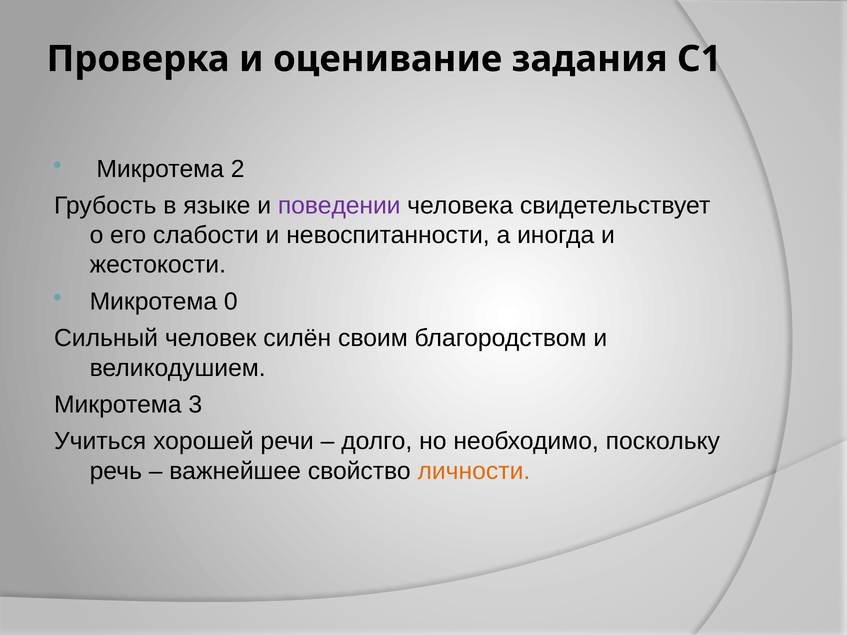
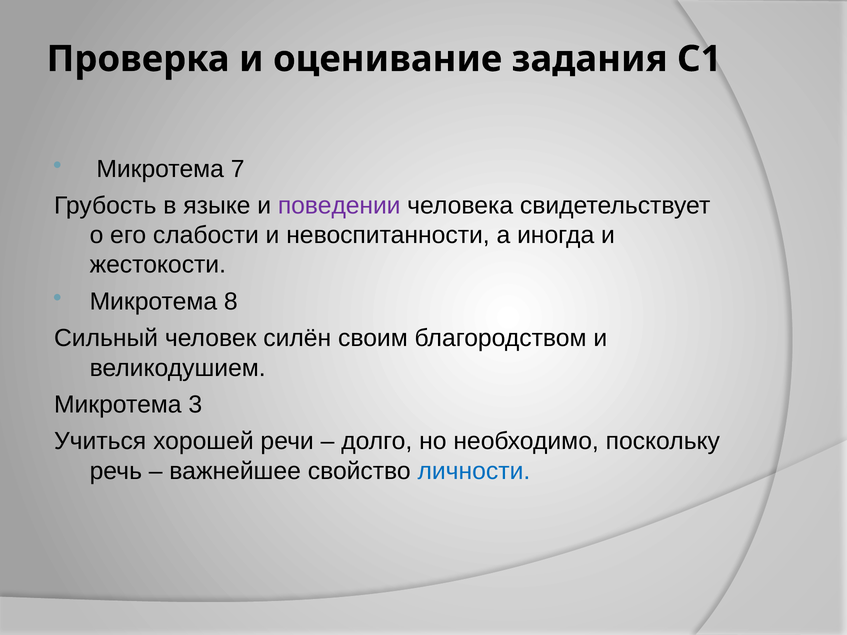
2: 2 -> 7 (238, 169)
0: 0 -> 8 (231, 302)
личности colour: orange -> blue (474, 471)
